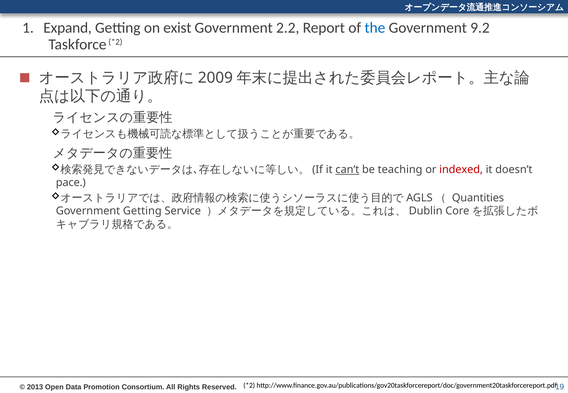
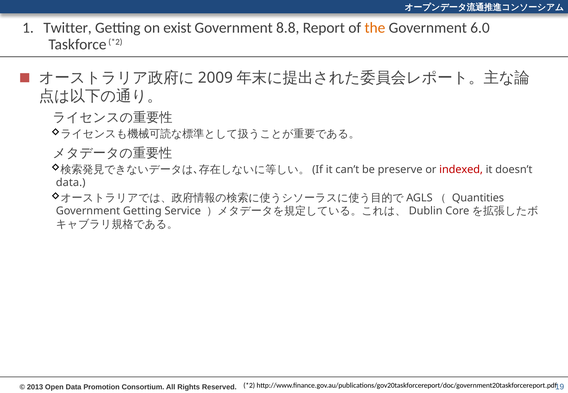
Expand: Expand -> Twitter (68, 28)
2.2: 2.2 -> 8.8 (288, 28)
the colour: blue -> orange (375, 28)
9.2: 9.2 -> 6.0 (480, 28)
can’t underline: present -> none (347, 170)
teaching: teaching -> preserve (400, 170)
pace: pace -> data (71, 183)
